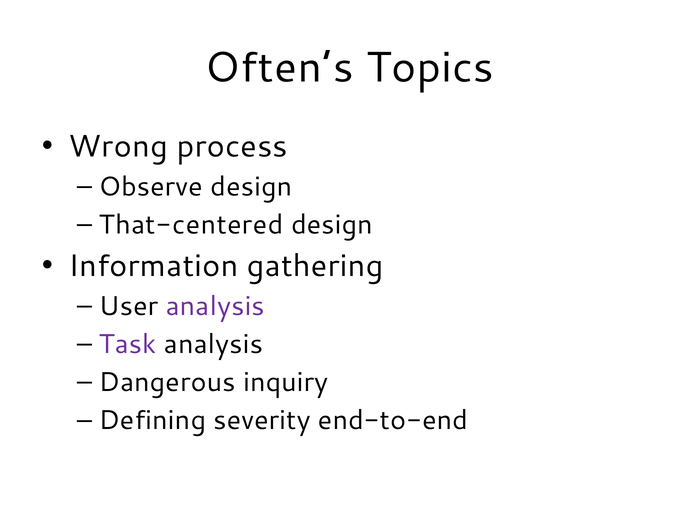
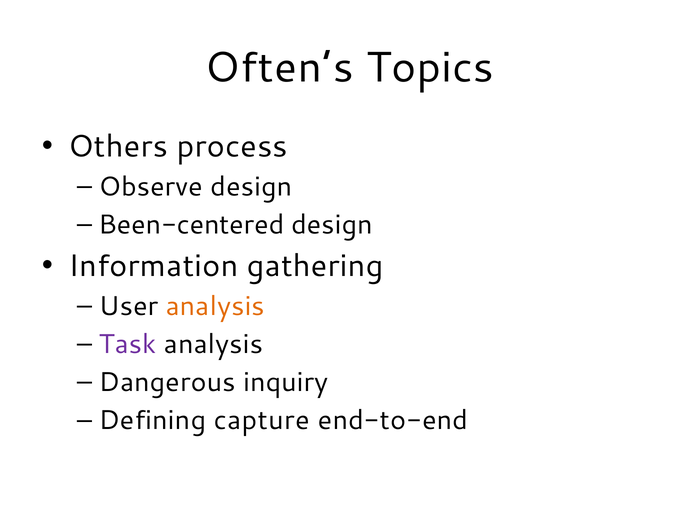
Wrong: Wrong -> Others (118, 147)
That-centered: That-centered -> Been-centered (191, 225)
analysis colour: purple -> orange (215, 306)
severity: severity -> capture (262, 421)
